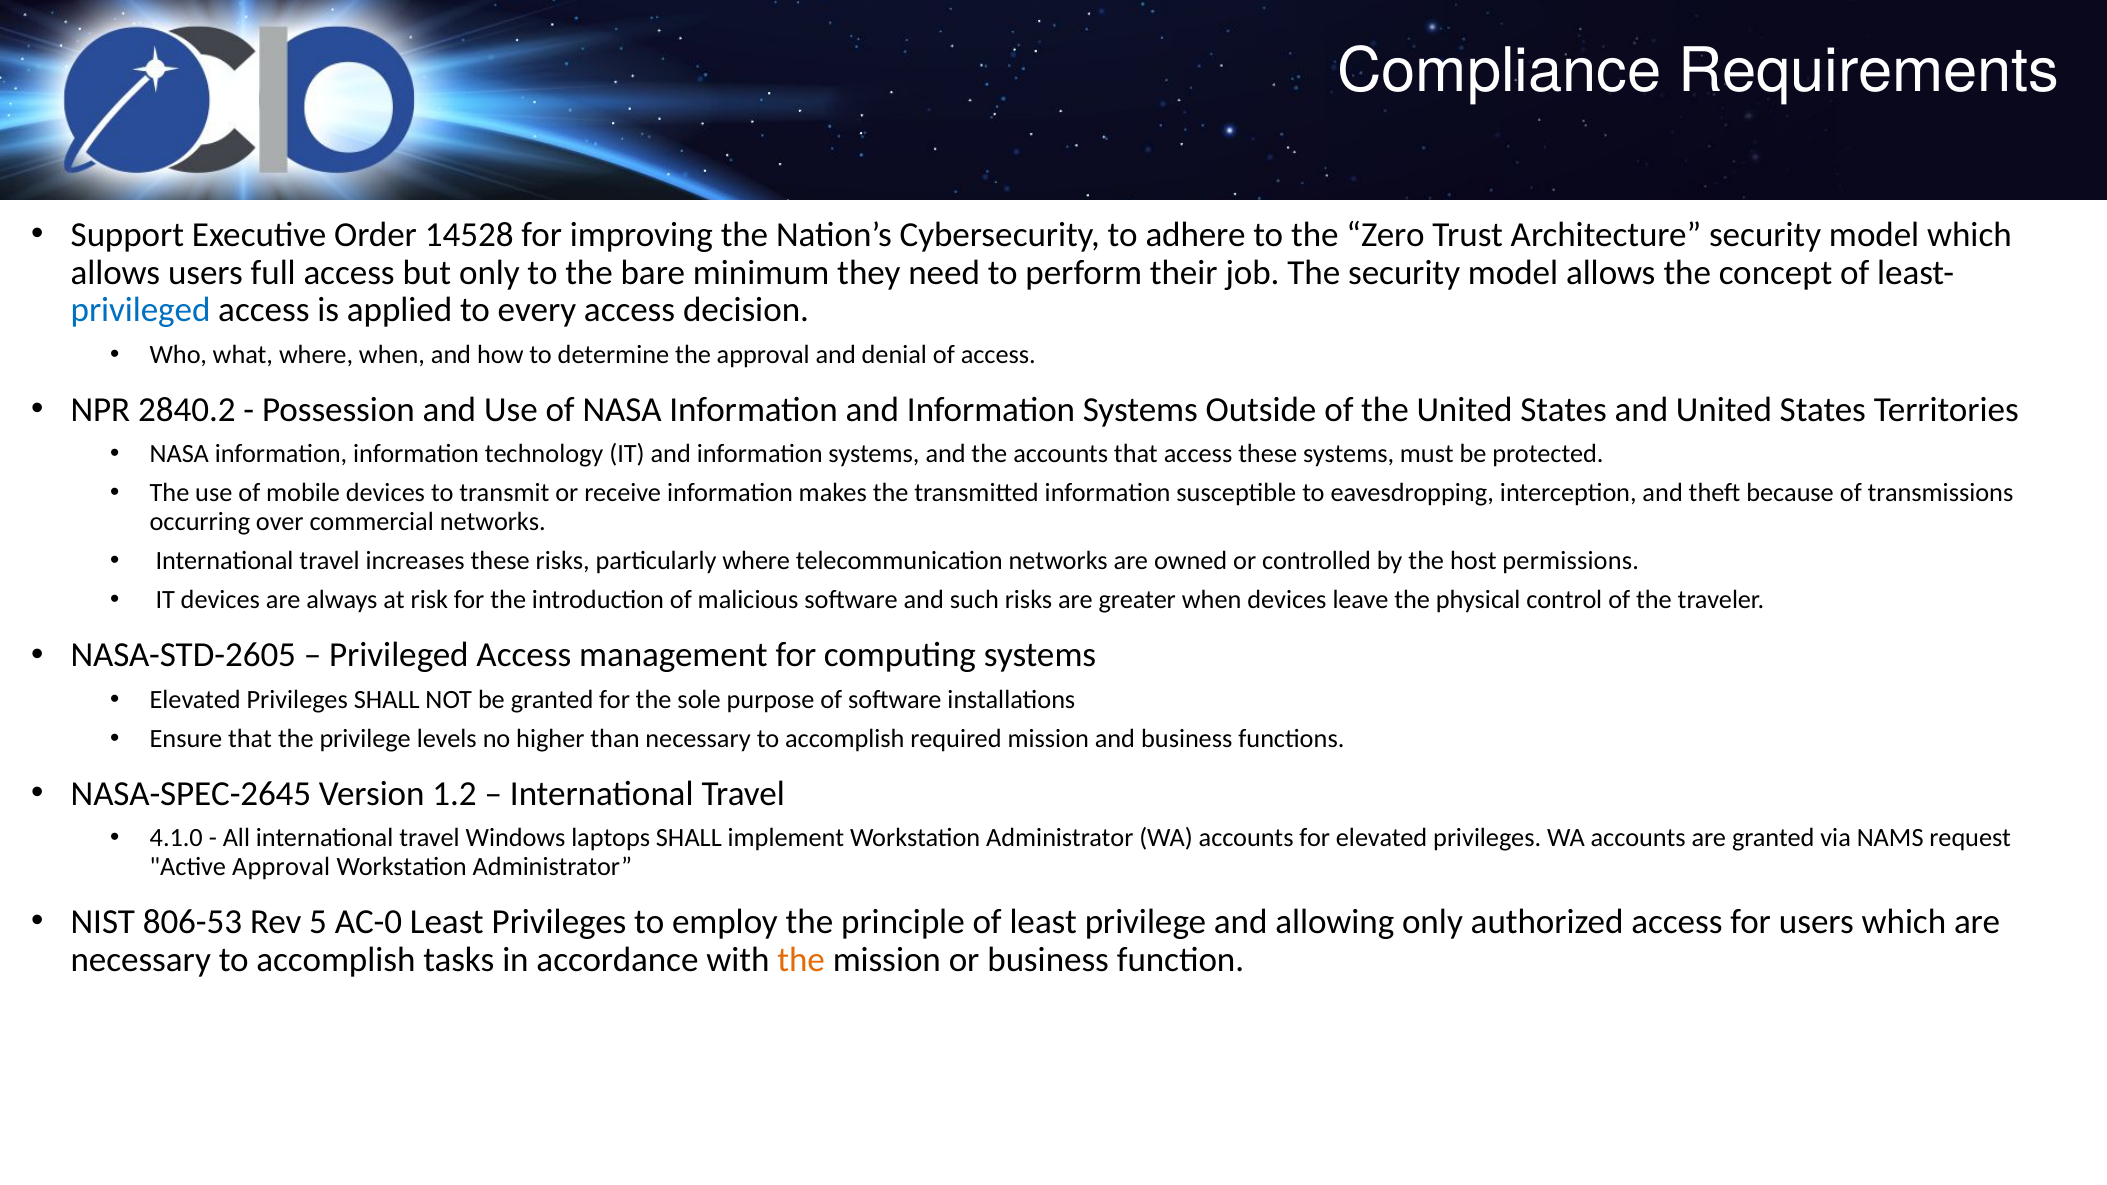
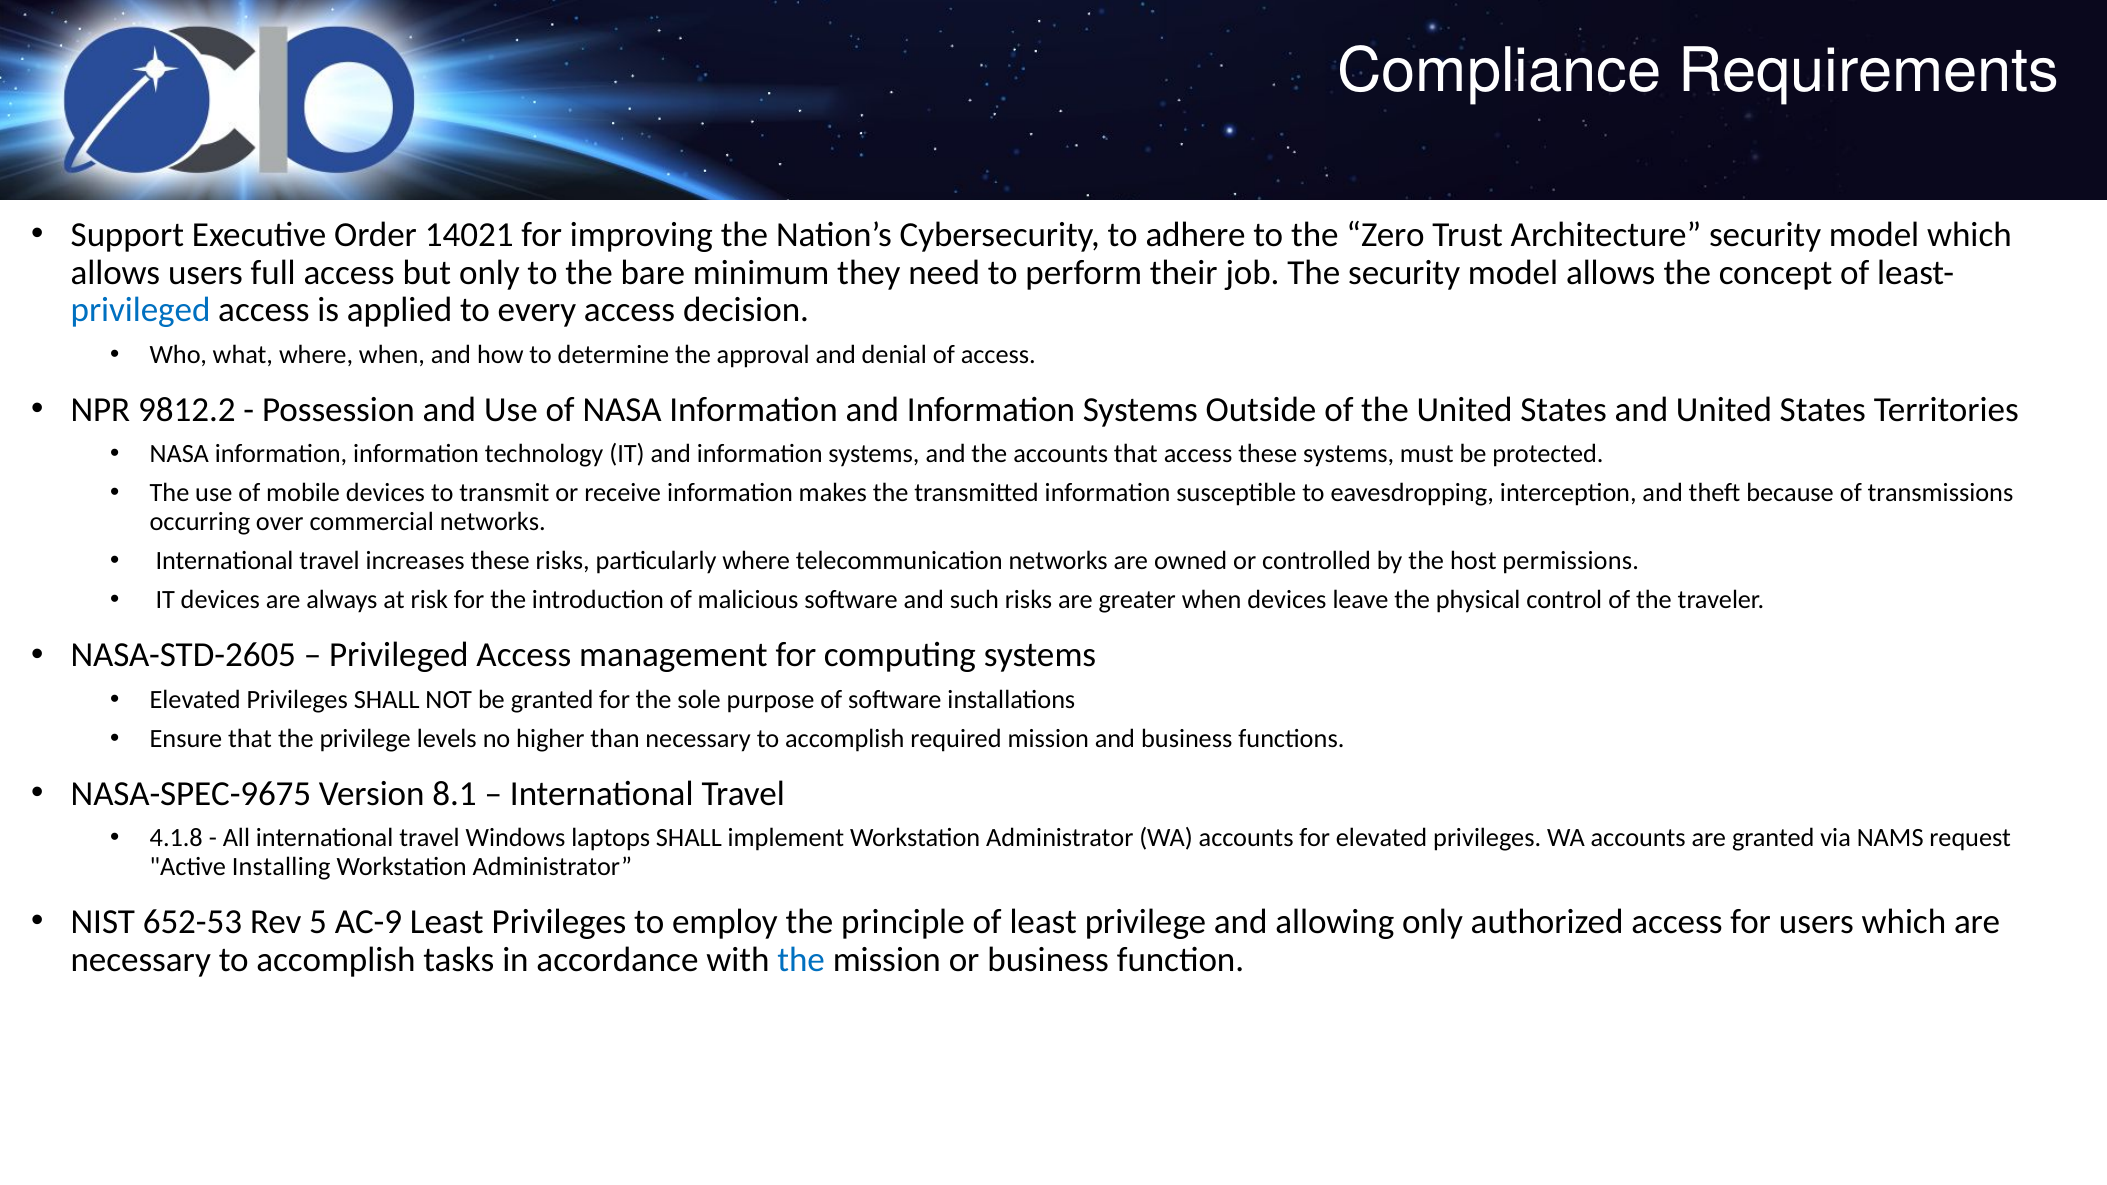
14528: 14528 -> 14021 (469, 235)
2840.2: 2840.2 -> 9812.2 (187, 410)
NASA-SPEC-2645: NASA-SPEC-2645 -> NASA-SPEC-9675 (191, 794)
1.2: 1.2 -> 8.1 (455, 794)
4.1.0: 4.1.0 -> 4.1.8 (176, 838)
Active Approval: Approval -> Installing (281, 867)
806-53: 806-53 -> 652-53 (192, 922)
AC-0: AC-0 -> AC-9 (369, 922)
the colour: orange -> blue (801, 960)
